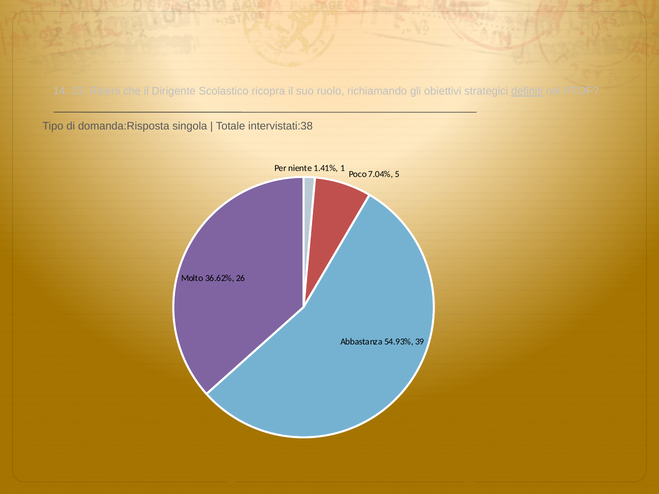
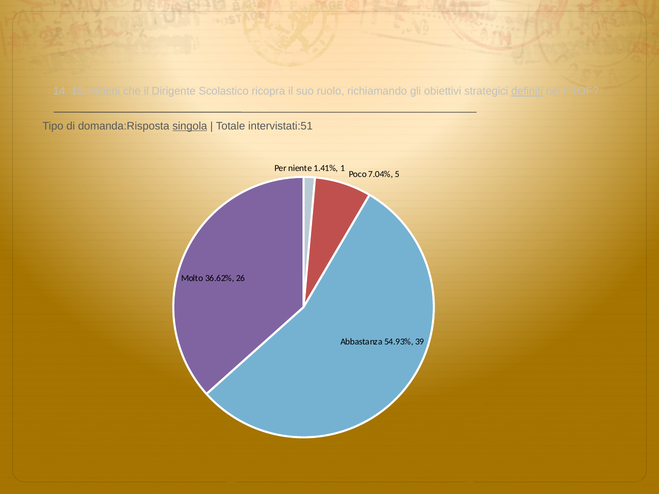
23: 23 -> 15 (79, 91)
singola underline: none -> present (190, 126)
intervistati:38: intervistati:38 -> intervistati:51 (281, 126)
